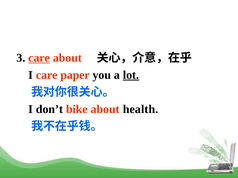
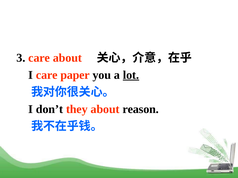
care underline: present -> none (39, 58)
bike: bike -> they (77, 109)
health: health -> reason (141, 109)
